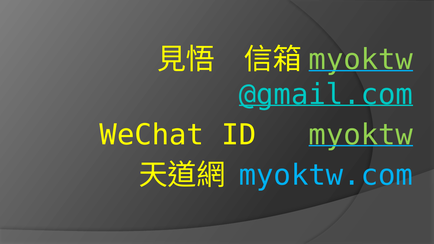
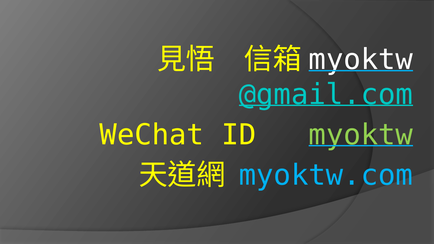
myoktw colour: light green -> white (361, 60)
